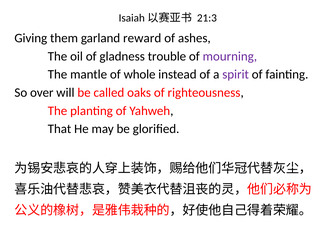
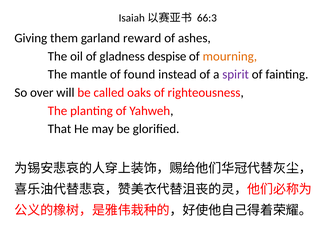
21:3: 21:3 -> 66:3 (207, 18)
trouble: trouble -> despise (167, 56)
mourning colour: purple -> orange (230, 56)
whole: whole -> found (139, 74)
